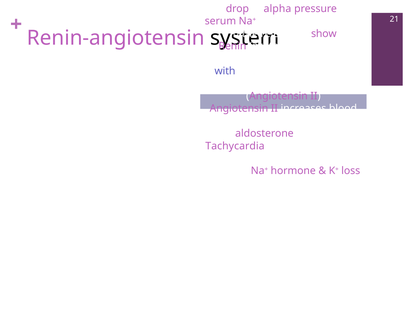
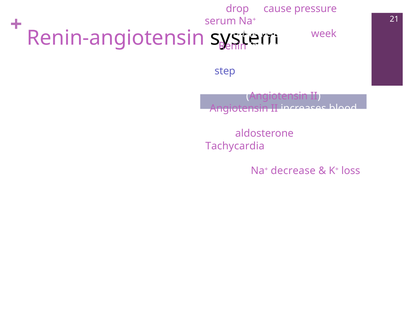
alpha: alpha -> cause (278, 9)
show: show -> week (324, 34)
with: with -> step (225, 71)
hormone: hormone -> decrease (293, 171)
